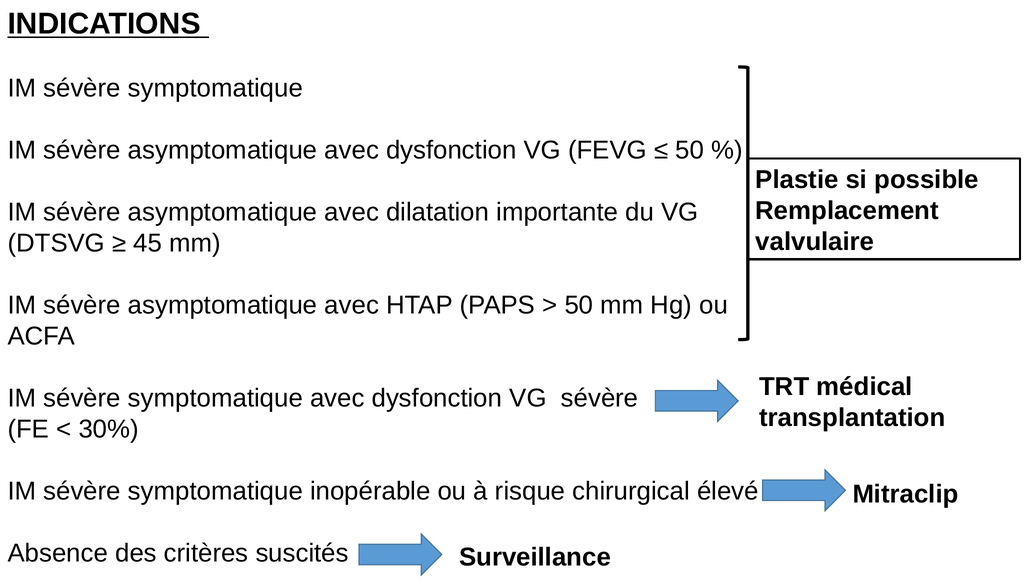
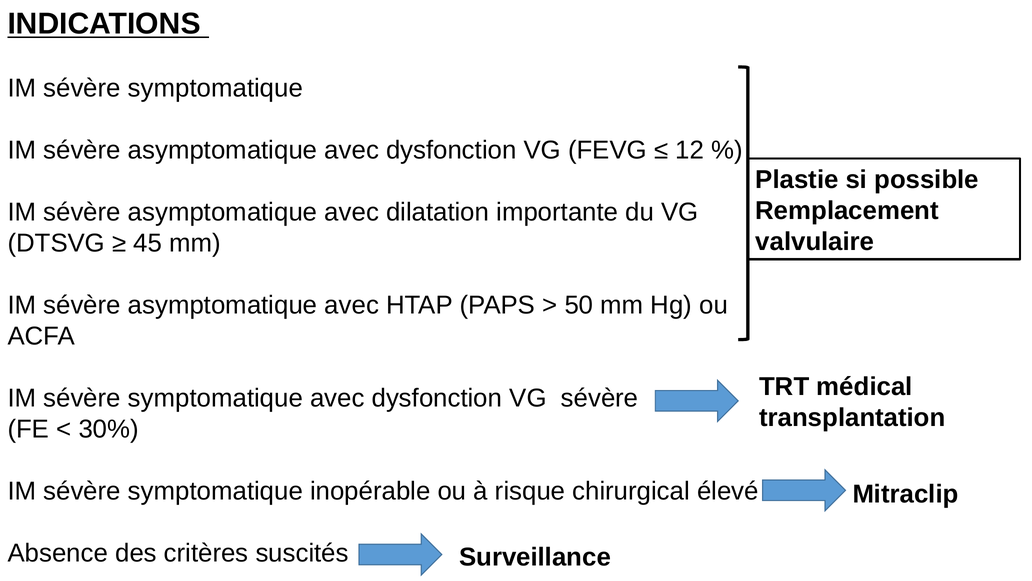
50: 50 -> 12 (690, 150)
